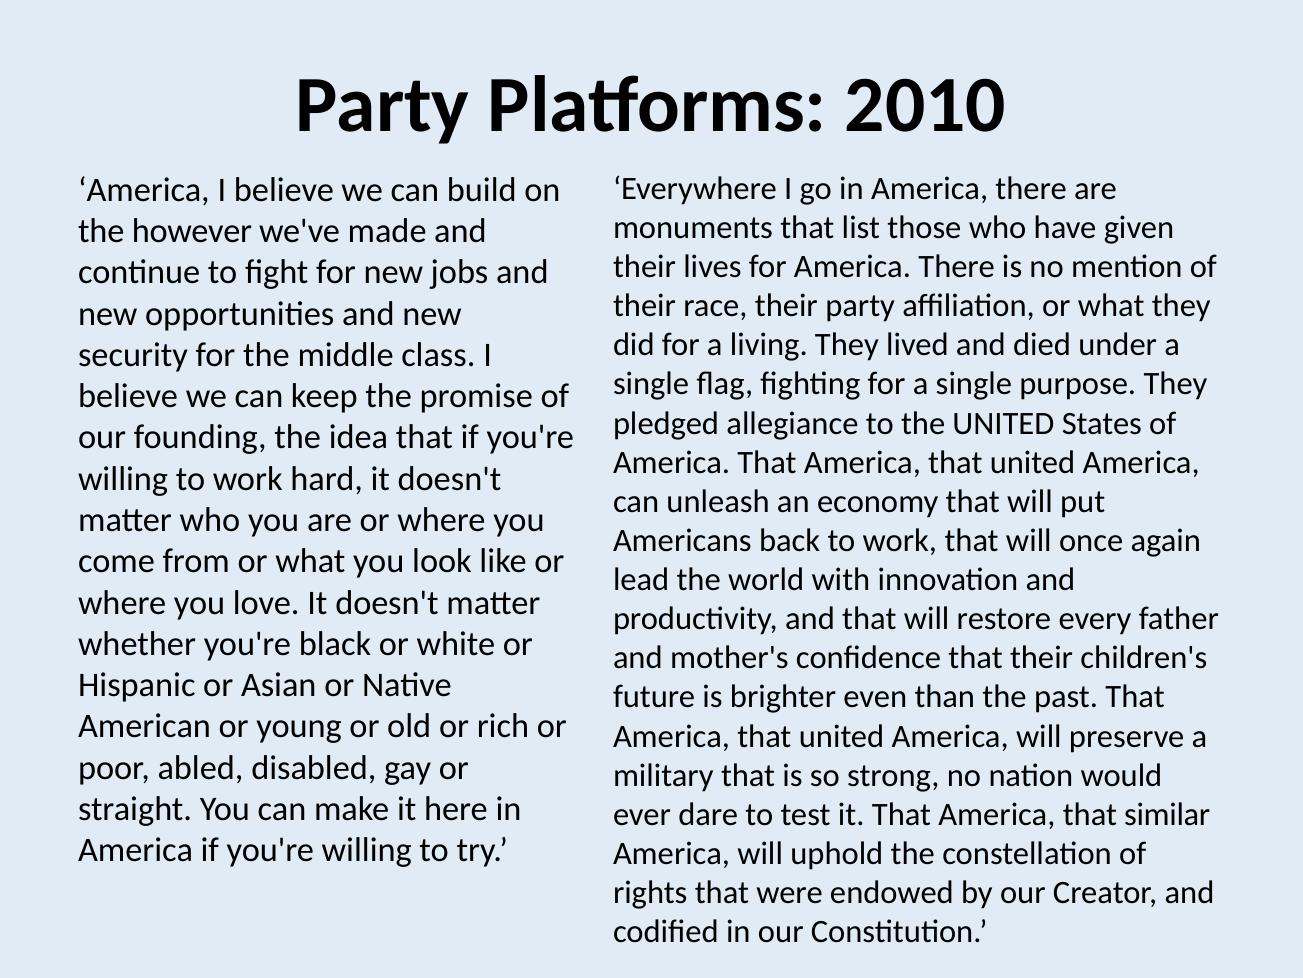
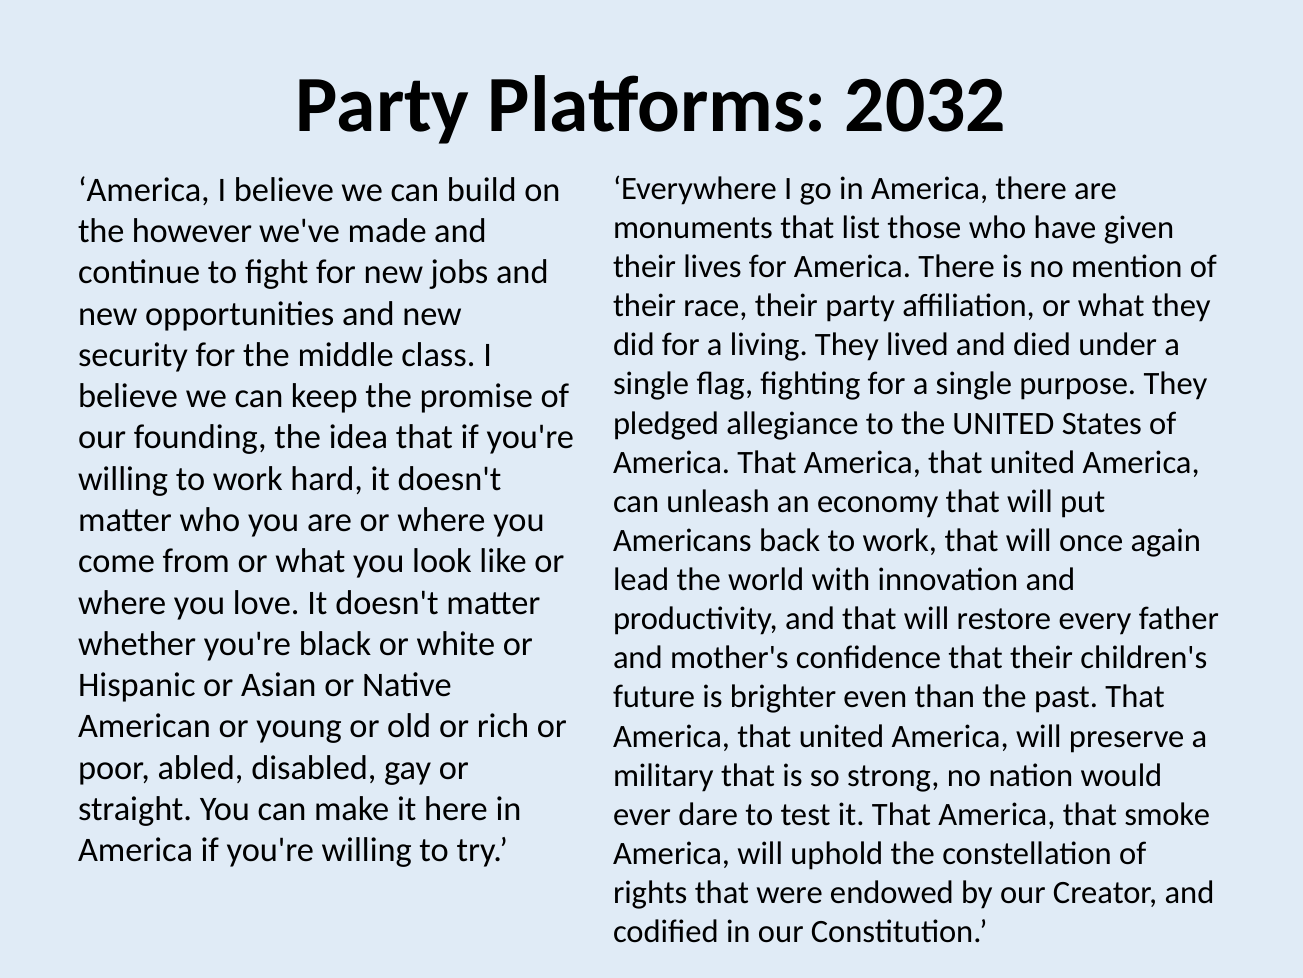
2010: 2010 -> 2032 (926, 105)
similar: similar -> smoke (1167, 814)
